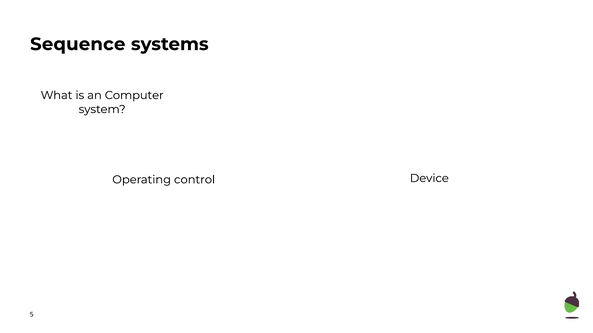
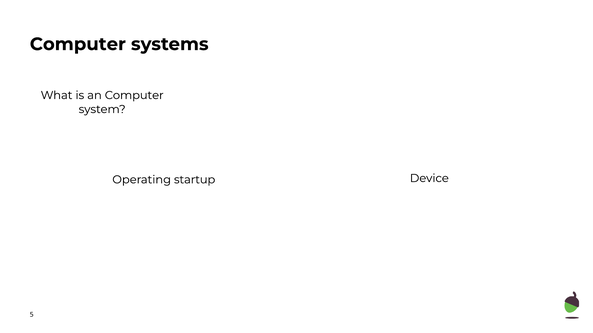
Sequence: Sequence -> Computer (78, 44)
control: control -> startup (195, 180)
